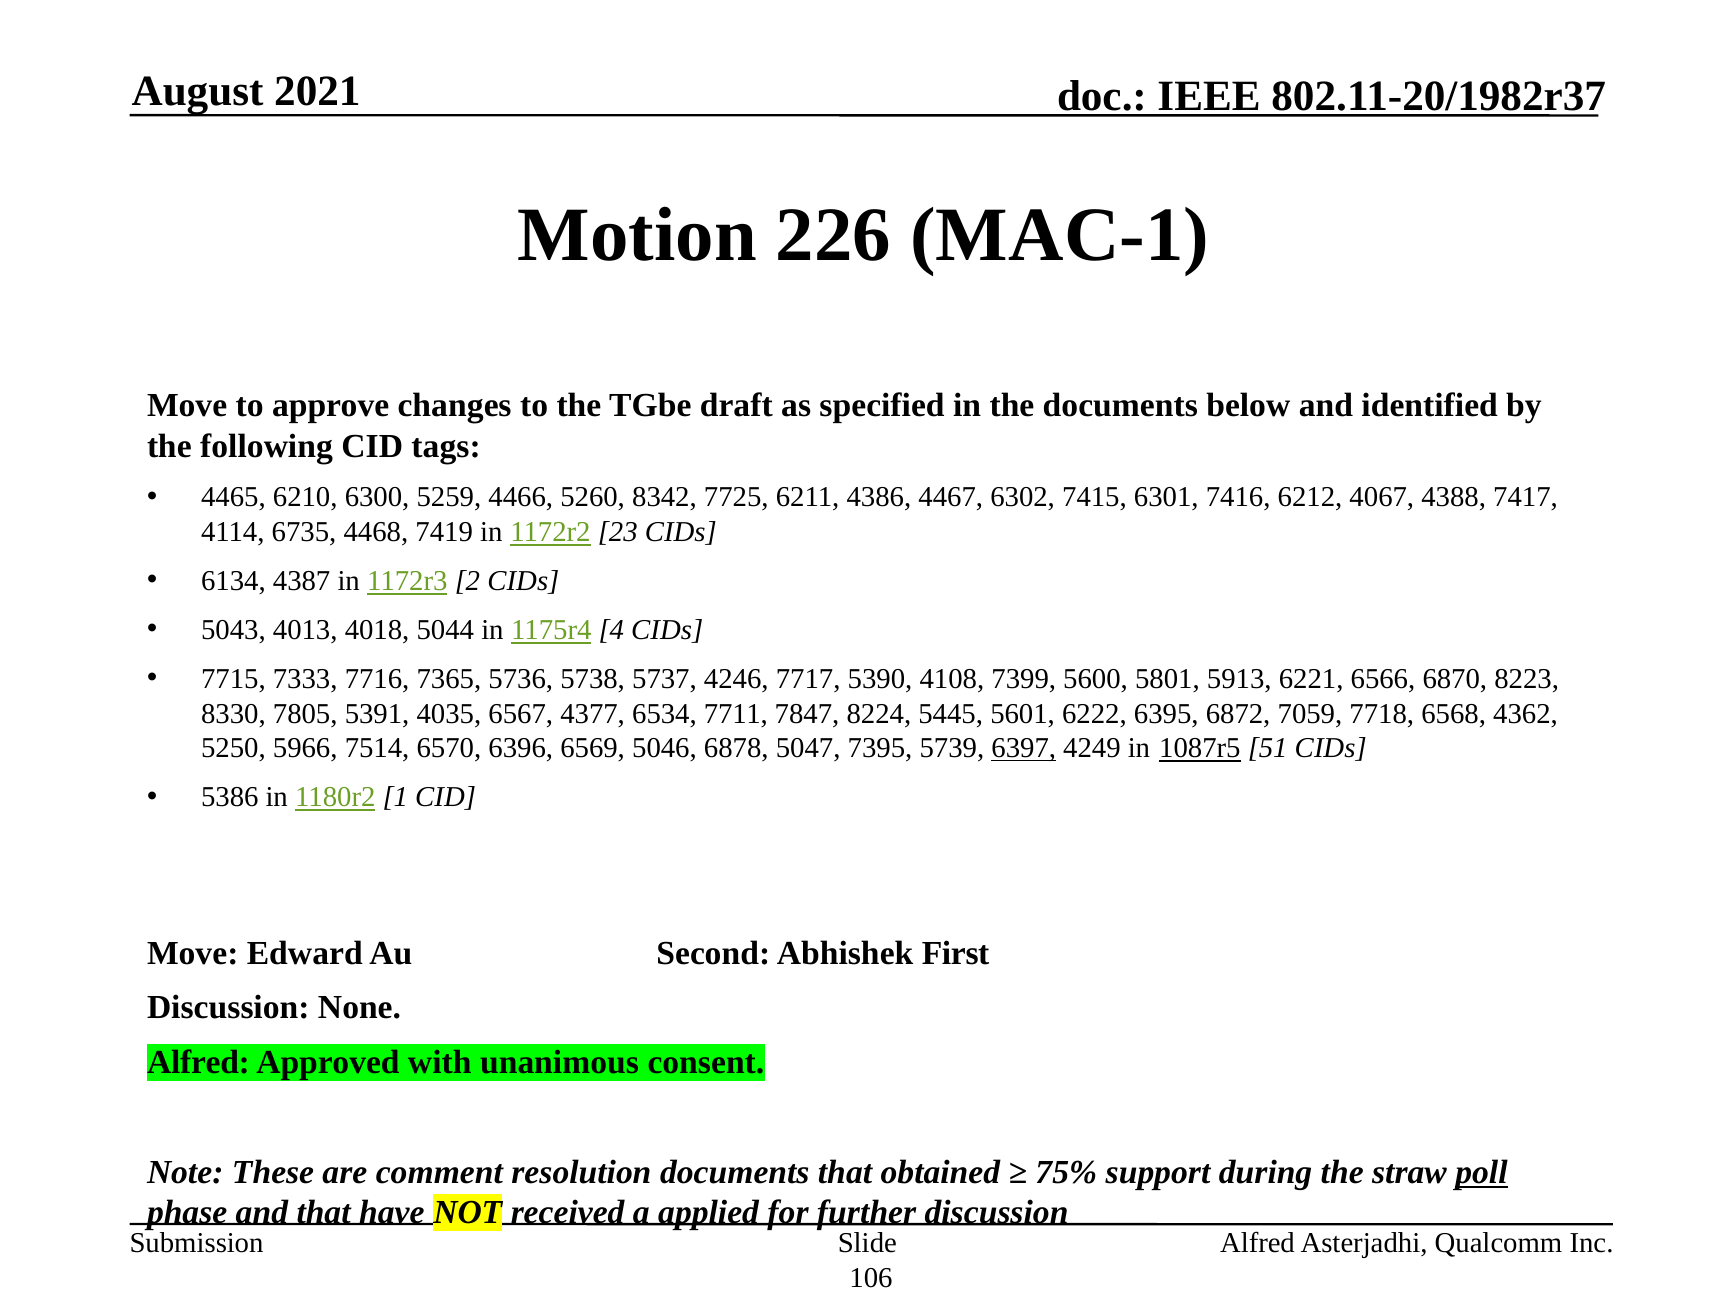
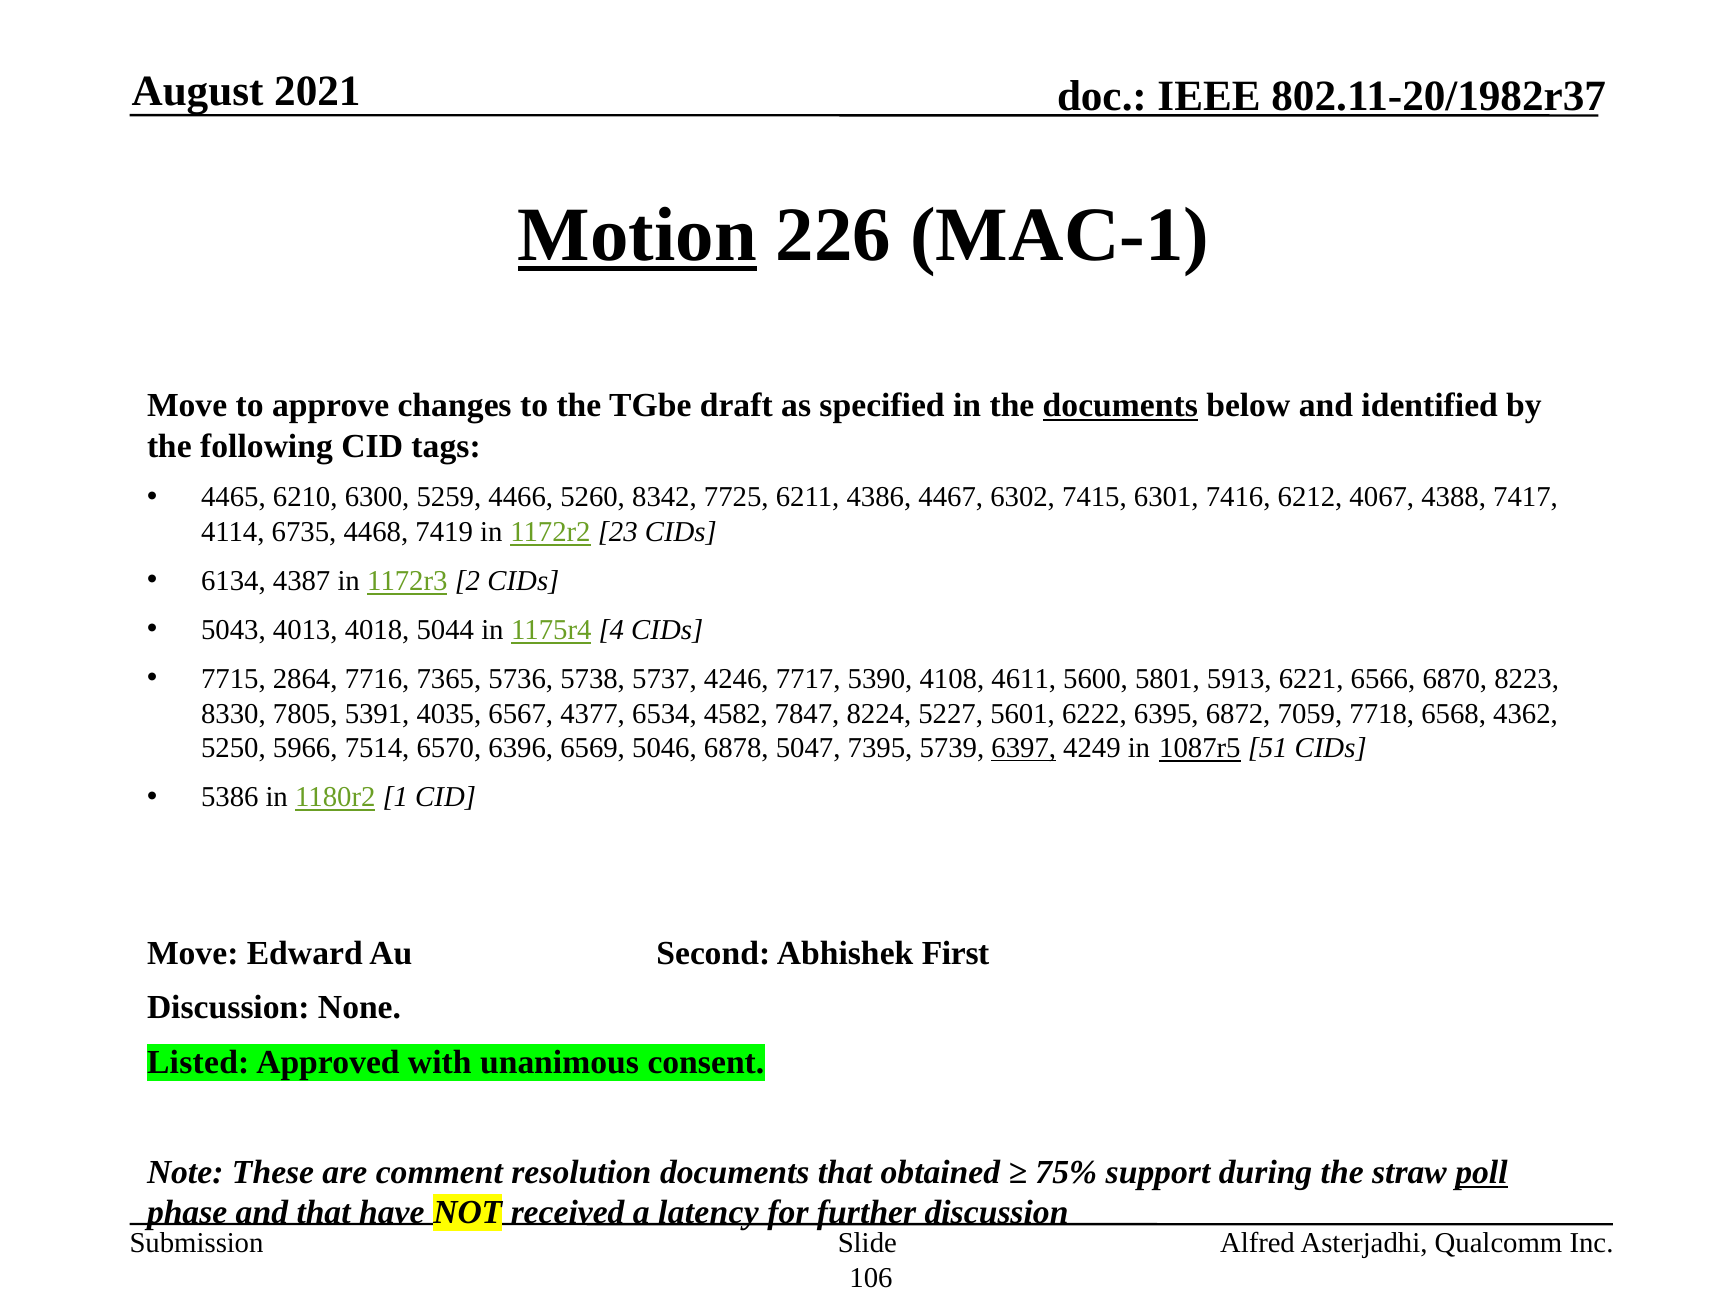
Motion underline: none -> present (637, 236)
documents underline: none -> present (1120, 406)
7333: 7333 -> 2864 (305, 679)
7399: 7399 -> 4611 (1024, 679)
7711: 7711 -> 4582 (736, 714)
5445: 5445 -> 5227 (951, 714)
Alfred: Alfred -> Listed (198, 1063)
applied: applied -> latency (708, 1212)
